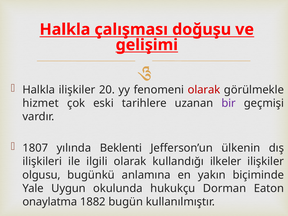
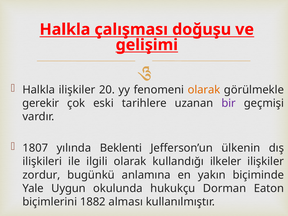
olarak colour: red -> orange (204, 90)
hizmet: hizmet -> gerekir (41, 103)
olgusu: olgusu -> zordur (41, 175)
onaylatma: onaylatma -> biçimlerini (50, 202)
bugün: bugün -> alması (126, 202)
